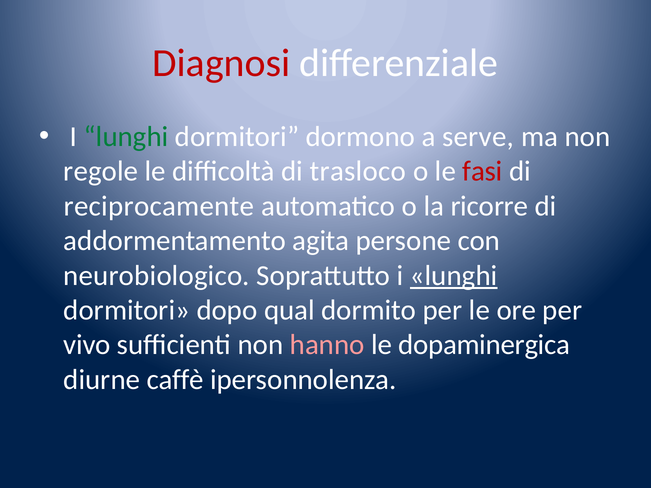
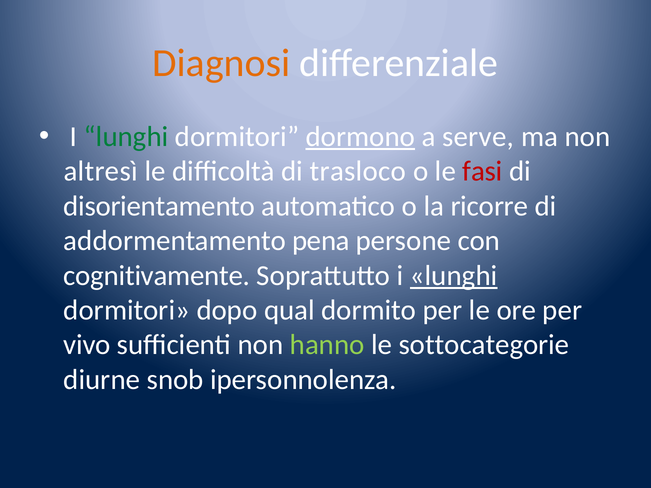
Diagnosi colour: red -> orange (221, 63)
dormono underline: none -> present (360, 137)
regole: regole -> altresì (101, 171)
reciprocamente: reciprocamente -> disorientamento (159, 206)
agita: agita -> pena (321, 241)
neurobiologico: neurobiologico -> cognitivamente (157, 276)
hanno colour: pink -> light green (327, 345)
dopaminergica: dopaminergica -> sottocategorie (484, 345)
caffè: caffè -> snob (175, 380)
